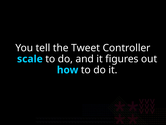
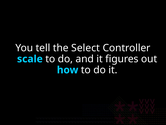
Tweet: Tweet -> Select (86, 48)
